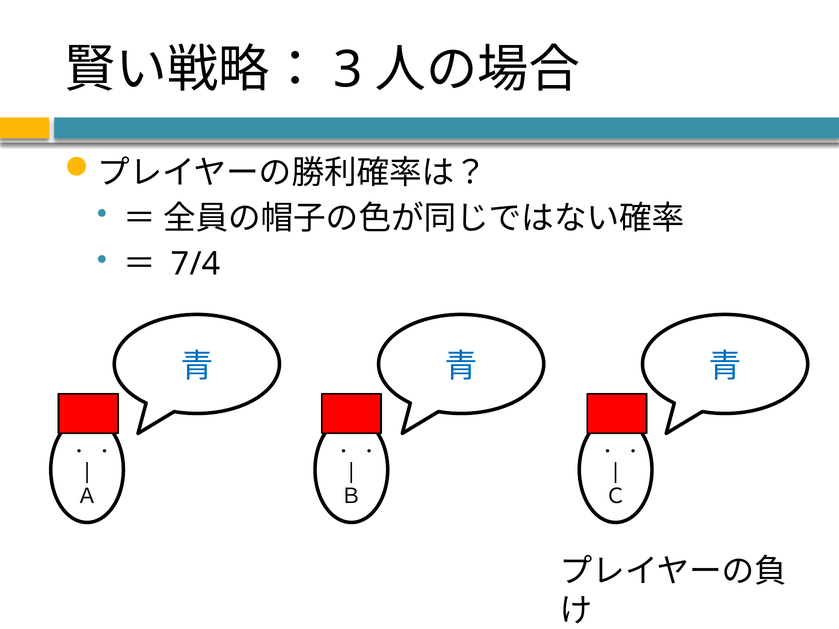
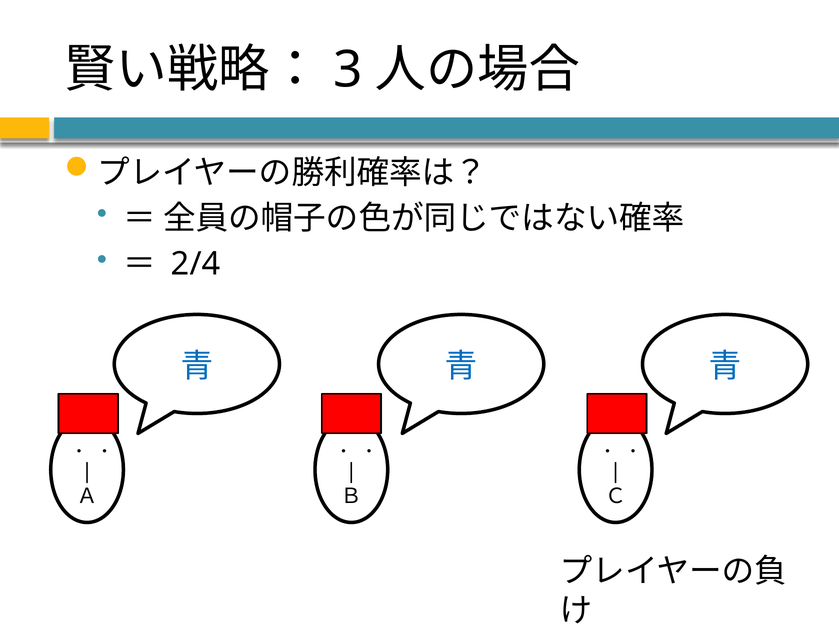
7/4: 7/4 -> 2/4 (196, 264)
